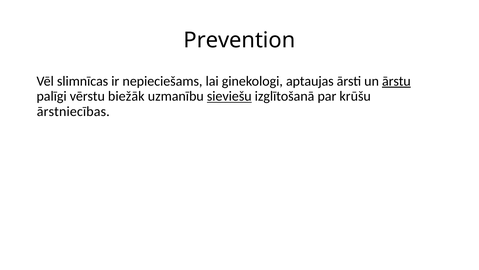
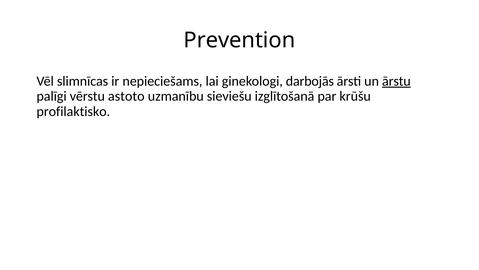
aptaujas: aptaujas -> darbojās (310, 81)
biežāk: biežāk -> astoto (126, 96)
sieviešu underline: present -> none (229, 96)
ārstniecības: ārstniecības -> profilaktisko (73, 111)
